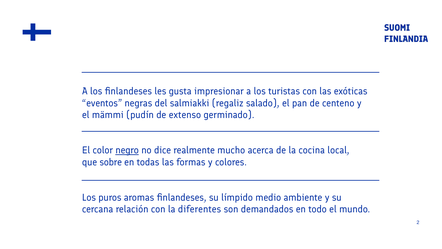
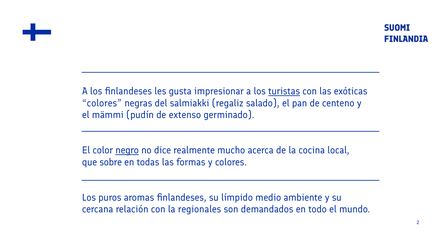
turistas underline: none -> present (284, 91)
eventos: eventos -> colores (102, 103)
diferentes: diferentes -> regionales (200, 209)
